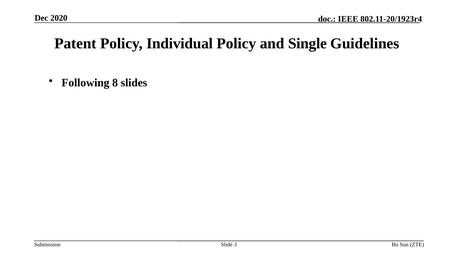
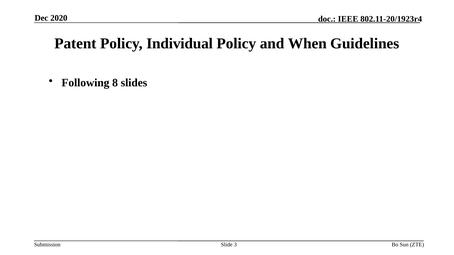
Single: Single -> When (307, 44)
